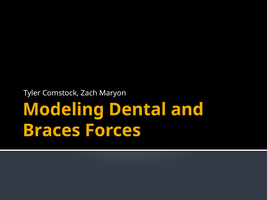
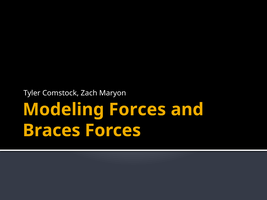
Modeling Dental: Dental -> Forces (137, 110)
